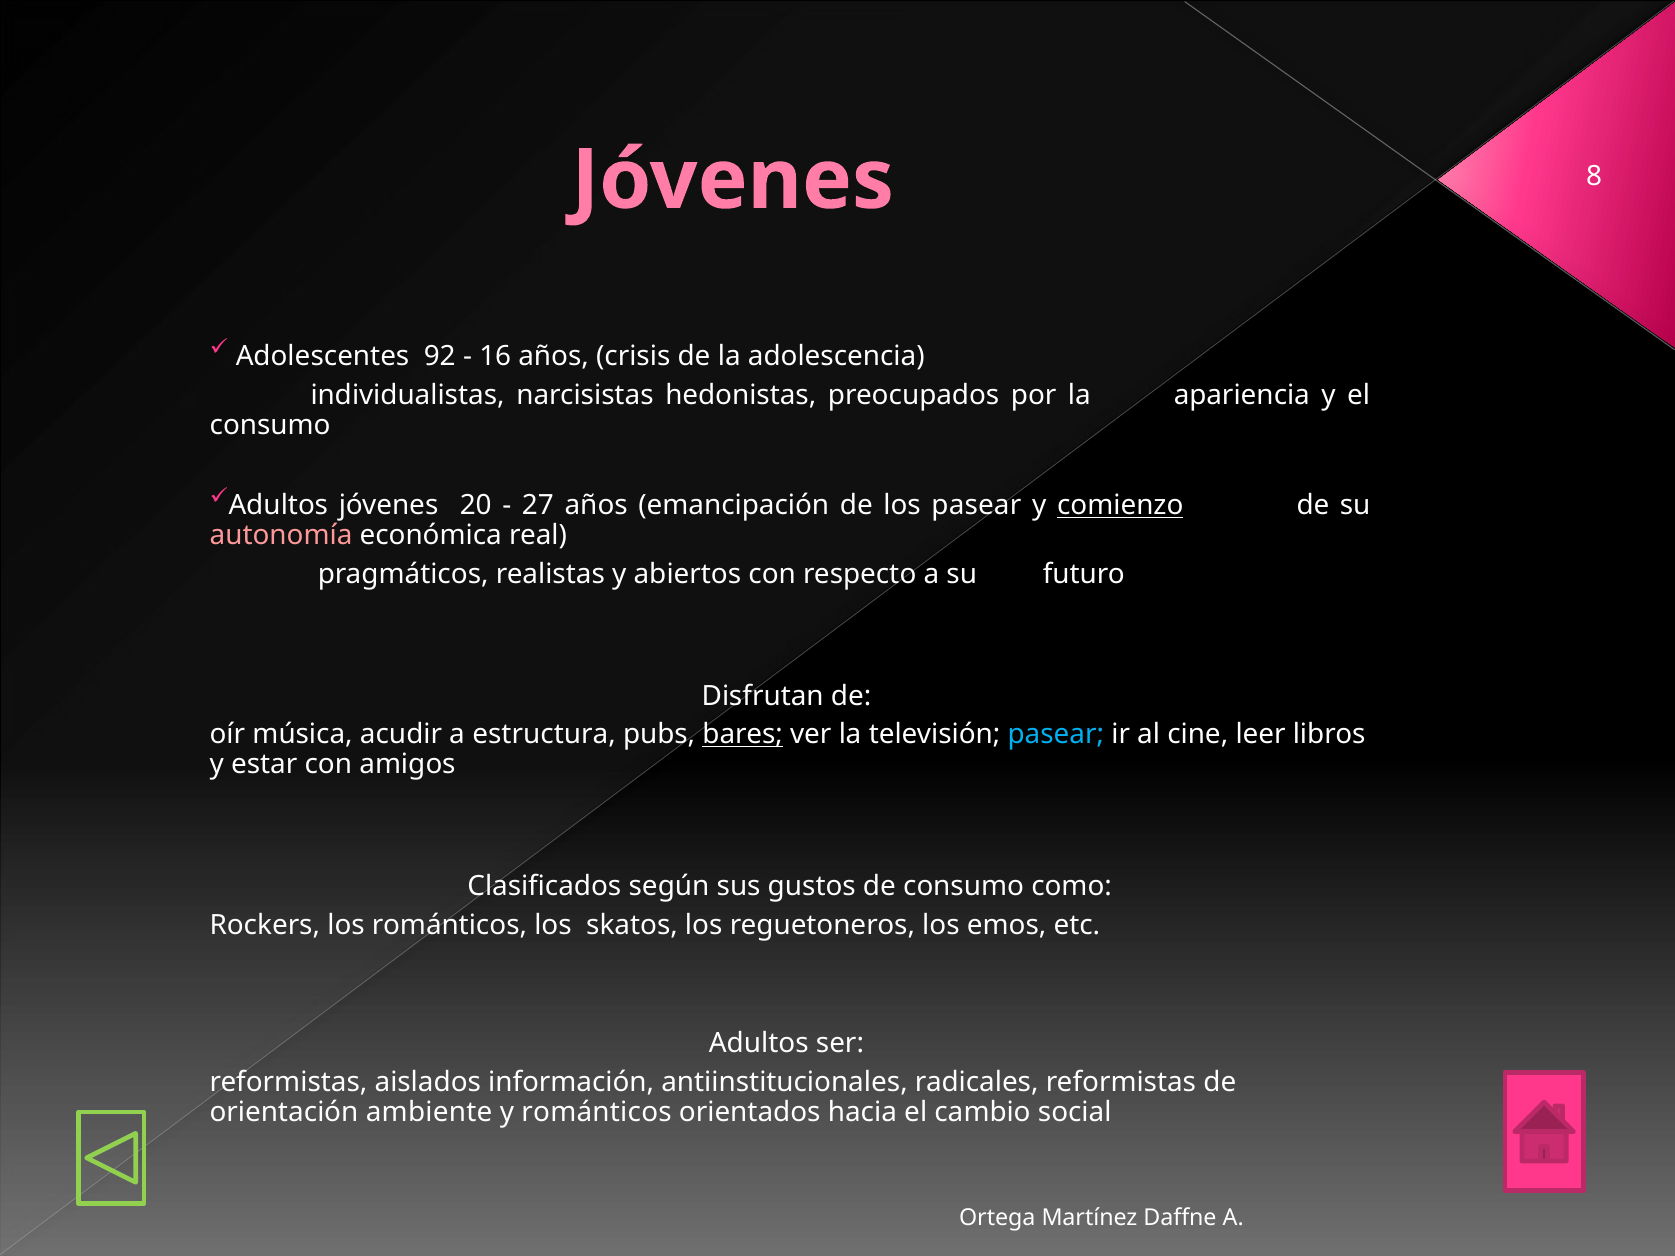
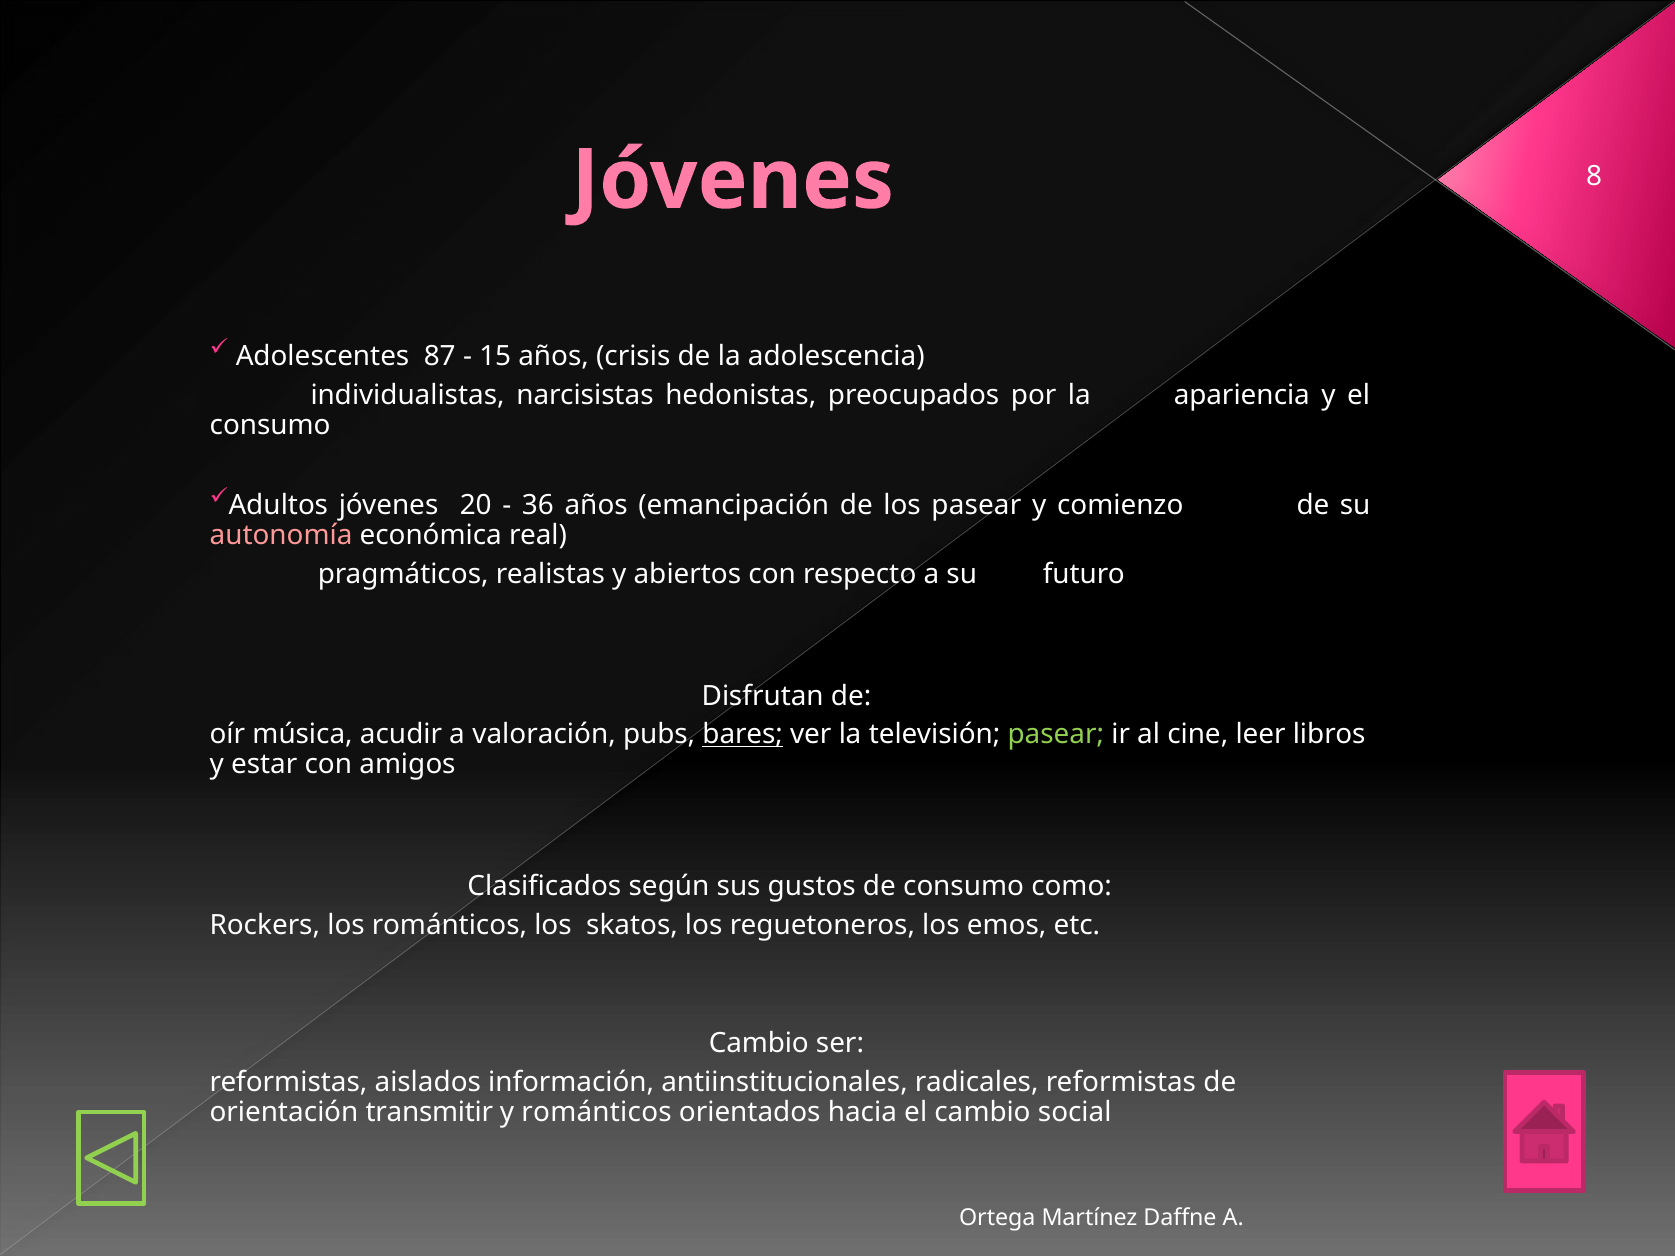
92: 92 -> 87 (440, 357)
16: 16 -> 15 (495, 357)
27: 27 -> 36 (538, 505)
comienzo underline: present -> none (1120, 505)
estructura: estructura -> valoración (544, 735)
pasear colour: light blue -> light green (1056, 735)
Adultos: Adultos -> Cambio (759, 1044)
ambiente: ambiente -> transmitir (429, 1113)
